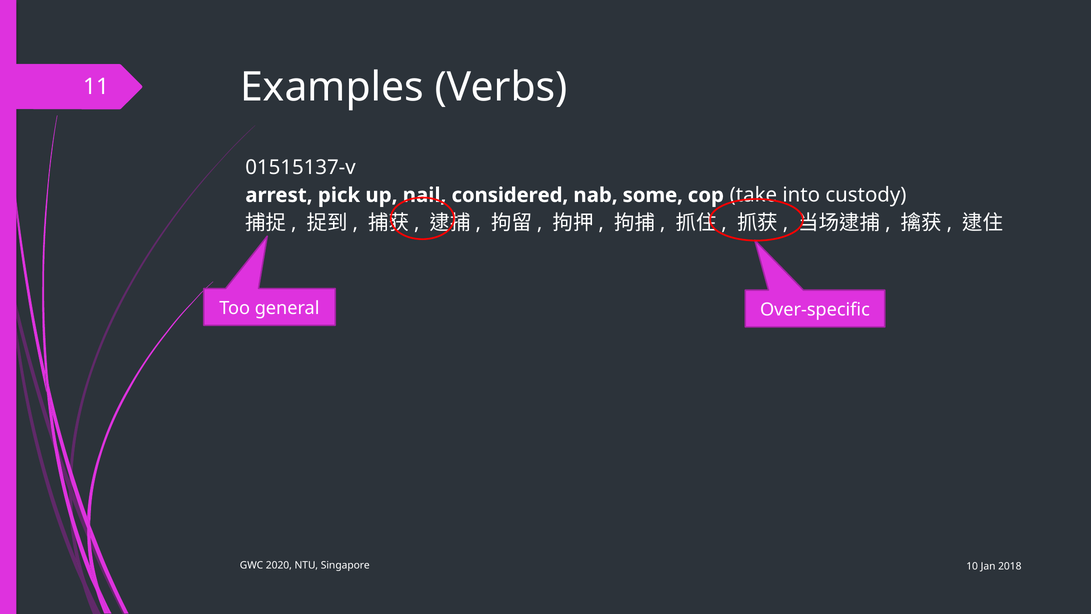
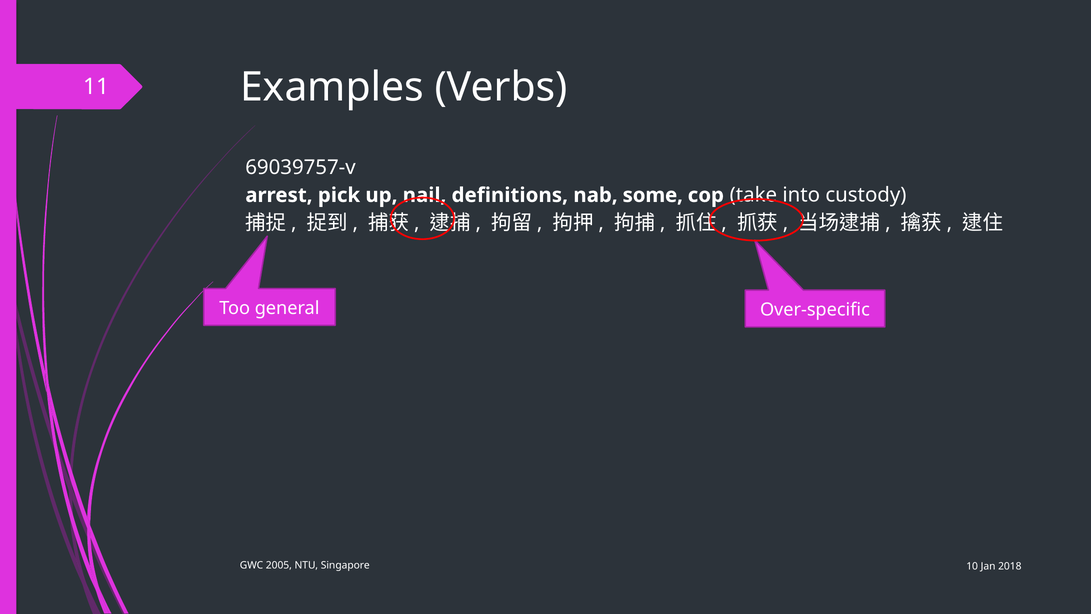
01515137-v: 01515137-v -> 69039757-v (300, 167)
considered: considered -> definitions (510, 195)
2020: 2020 -> 2005 (279, 565)
